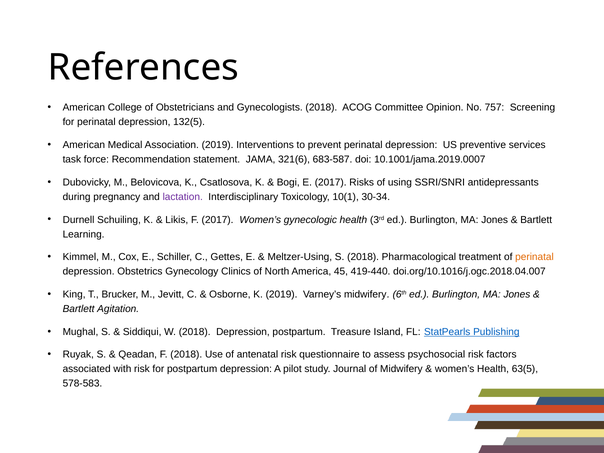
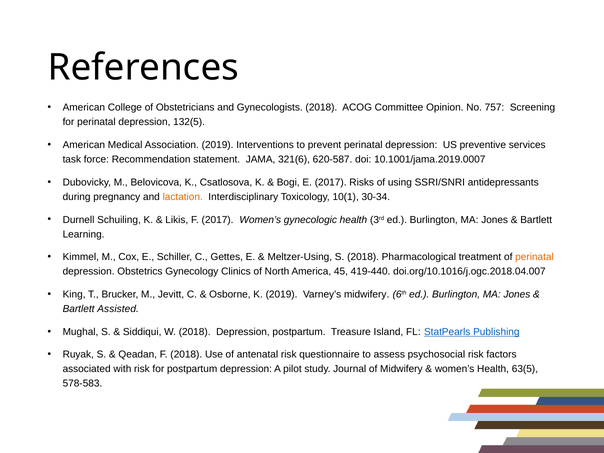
683-587: 683-587 -> 620-587 (333, 159)
lactation colour: purple -> orange (183, 197)
Agitation: Agitation -> Assisted (118, 309)
